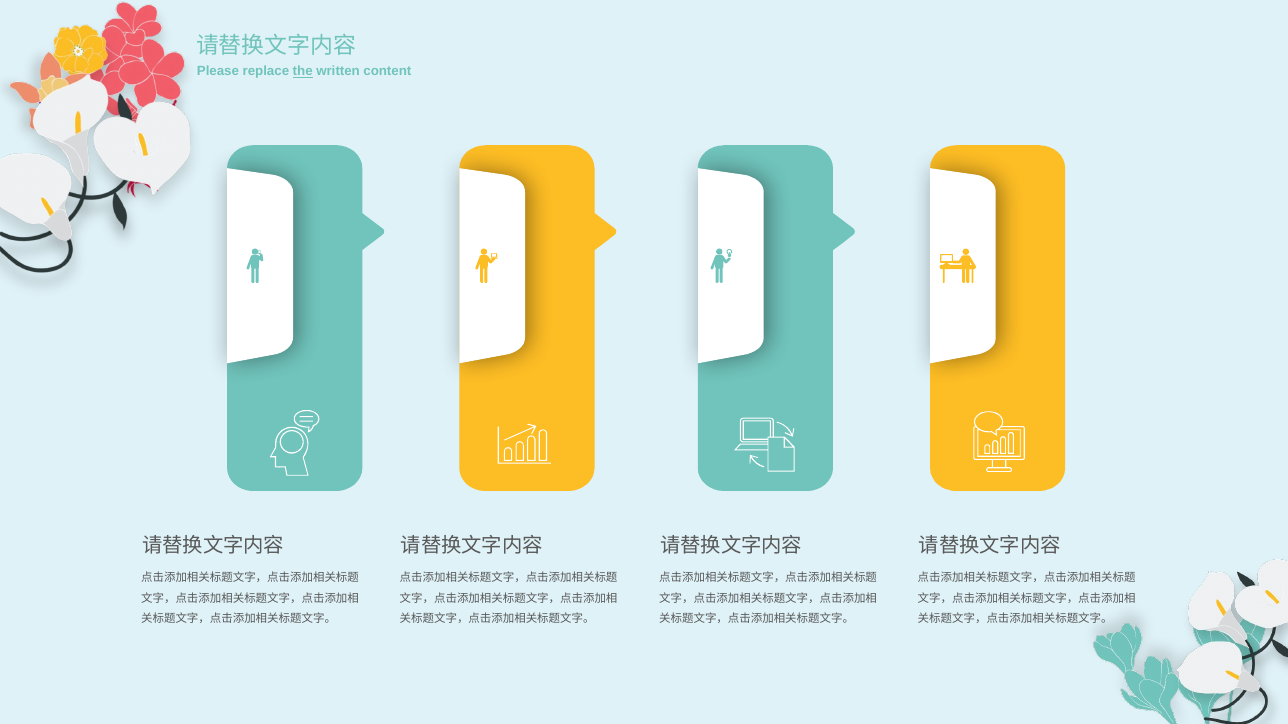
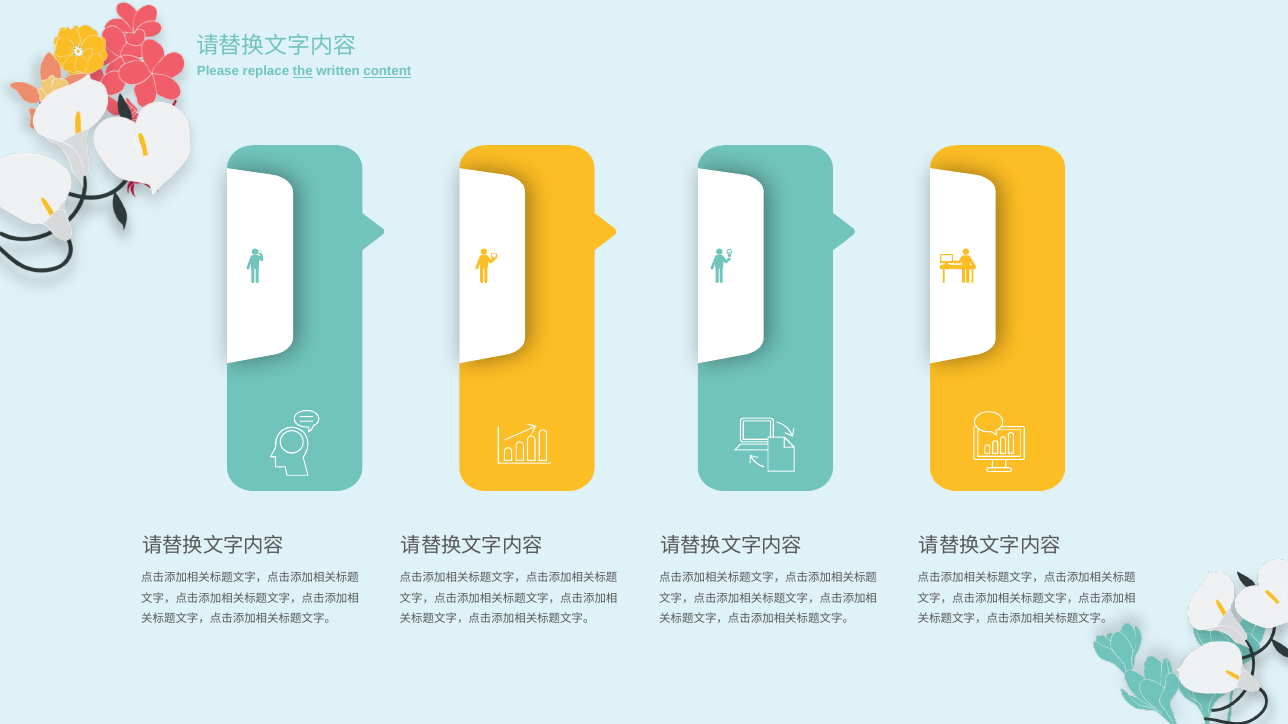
content underline: none -> present (387, 71)
